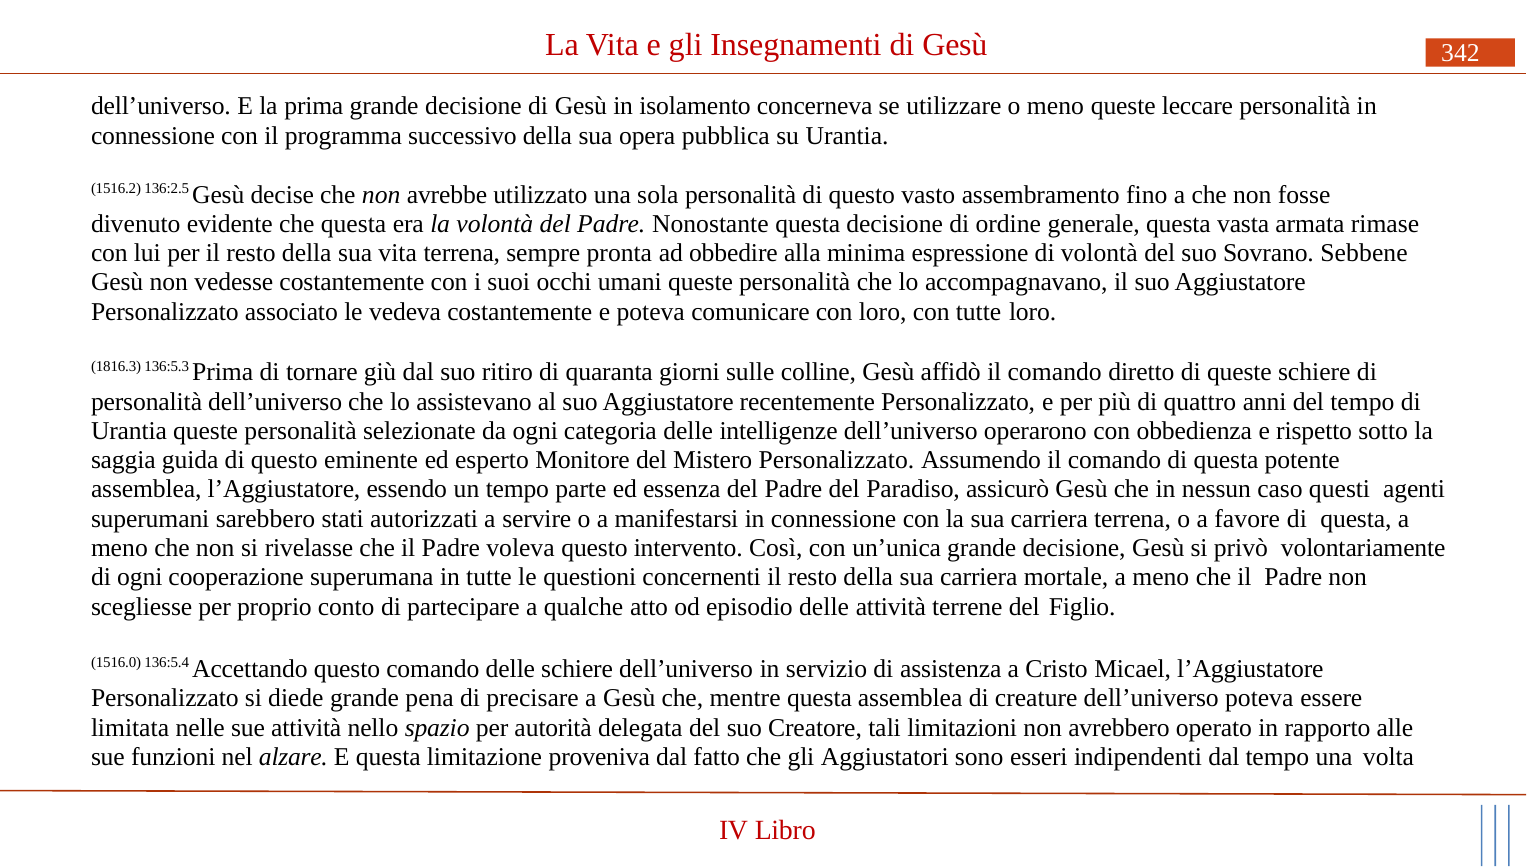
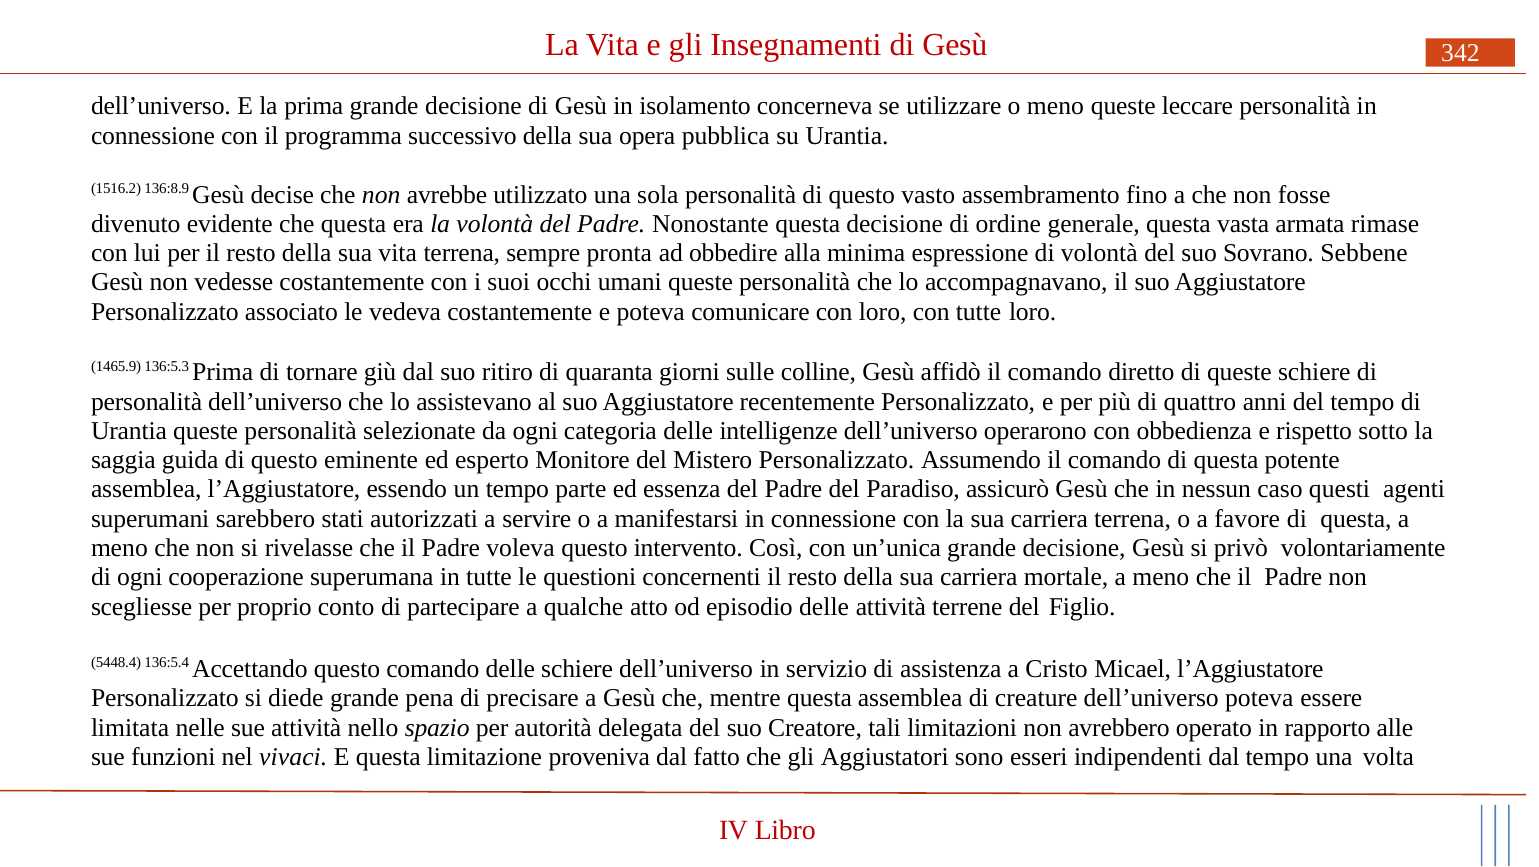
136:2.5: 136:2.5 -> 136:8.9 (167, 188)
1816.3: 1816.3 -> 1465.9 (116, 366)
1516.0: 1516.0 -> 5448.4 (116, 662)
alzare: alzare -> vivaci (293, 757)
